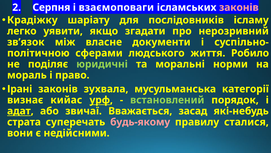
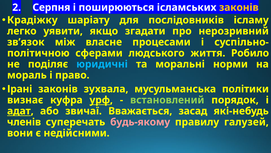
взаємоповаги: взаємоповаги -> поширюються (116, 7)
законів colour: pink -> yellow (239, 7)
документи: документи -> процесами (161, 42)
юридичні colour: light green -> light blue (102, 64)
категорії: категорії -> політики (245, 89)
кийас: кийас -> куфра (66, 100)
страта: страта -> членів (24, 122)
сталися: сталися -> галузей (246, 122)
